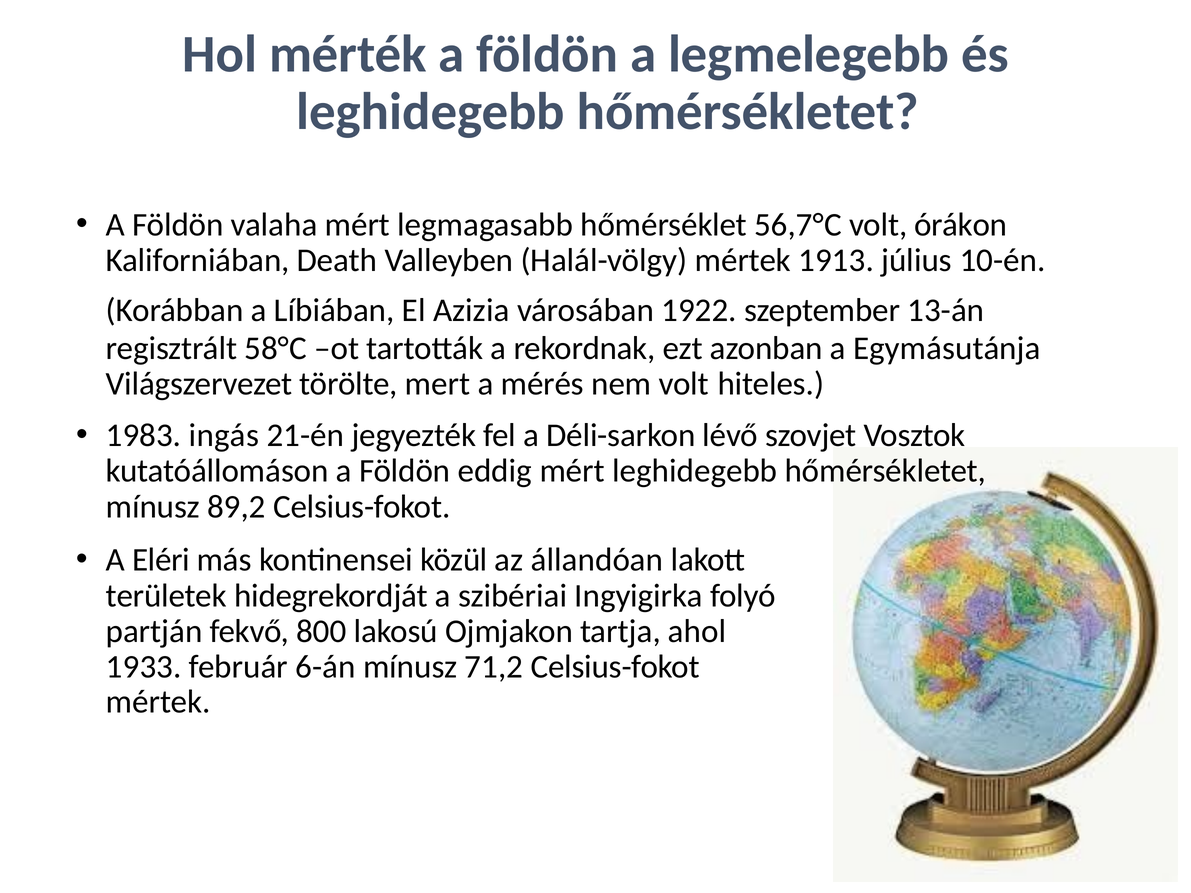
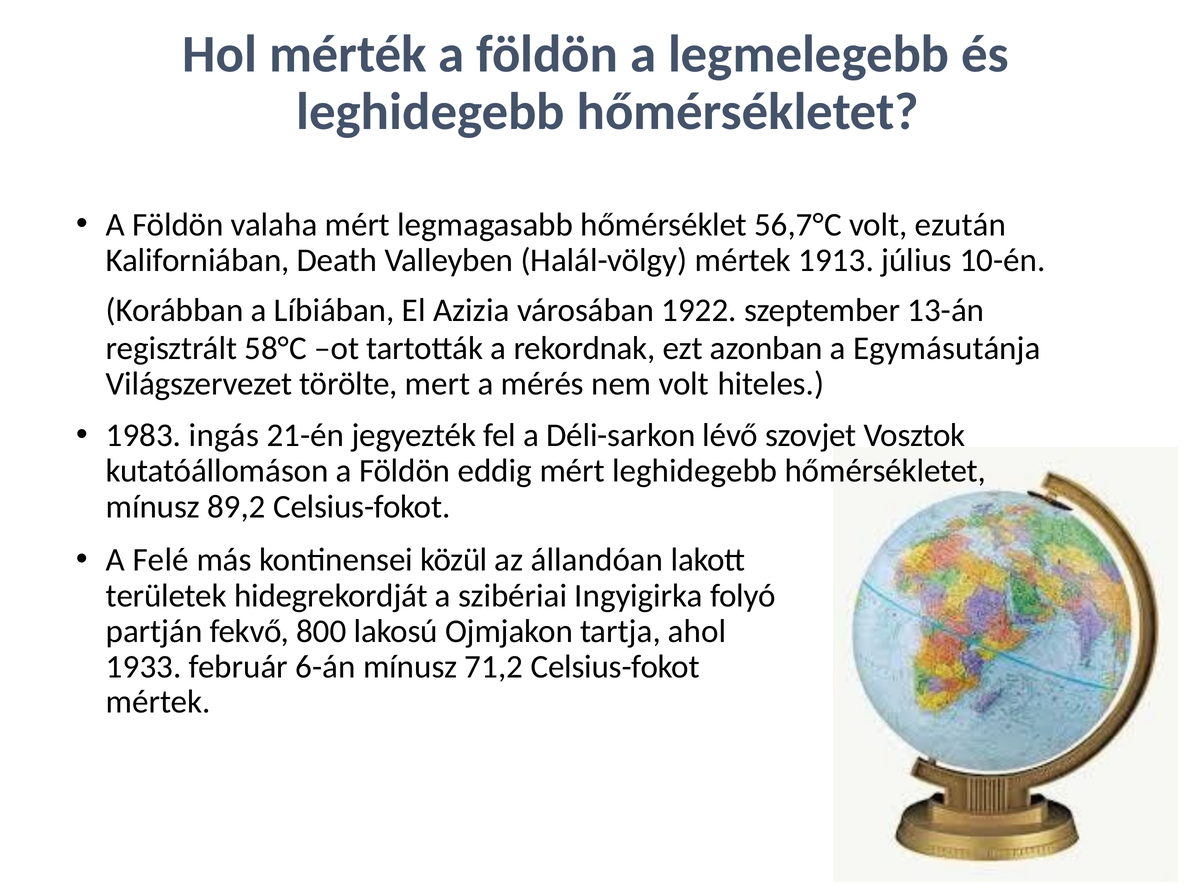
órákon: órákon -> ezután (960, 225)
Eléri: Eléri -> Felé (161, 560)
